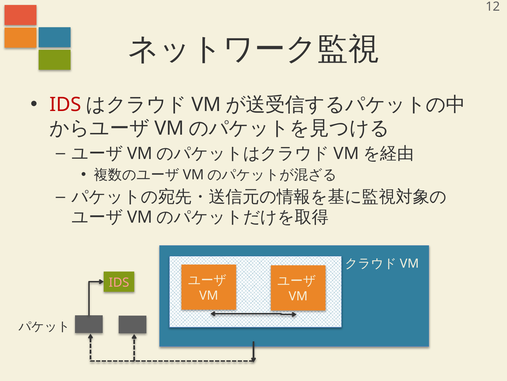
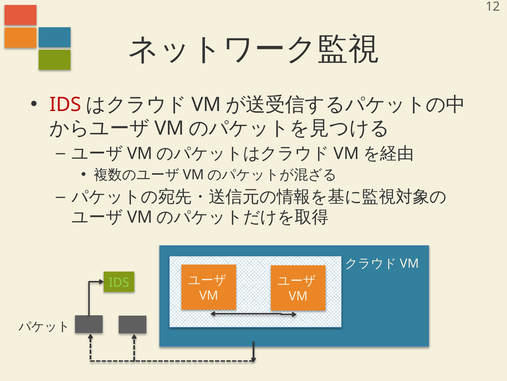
IDS colour: pink -> light green (119, 282)
